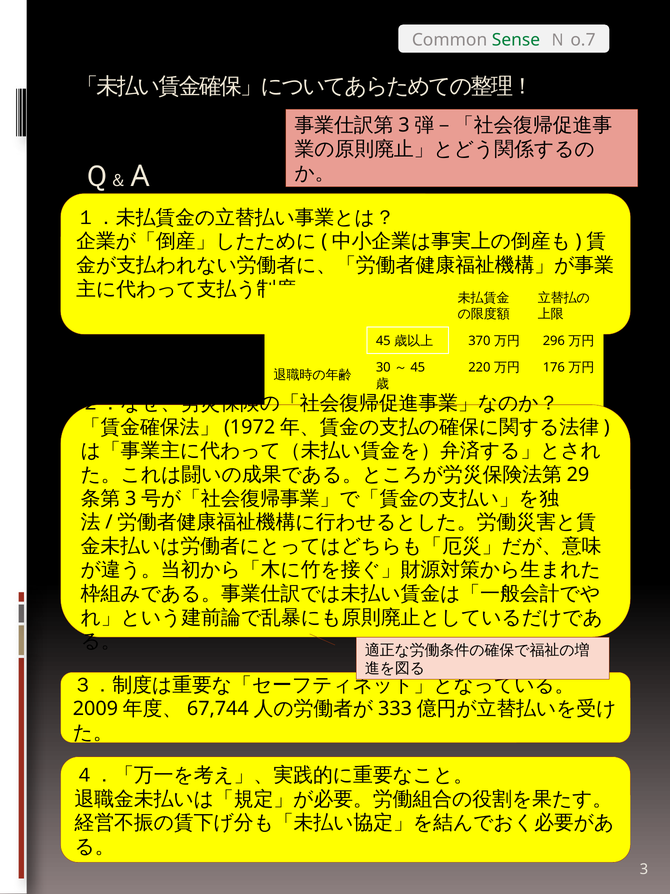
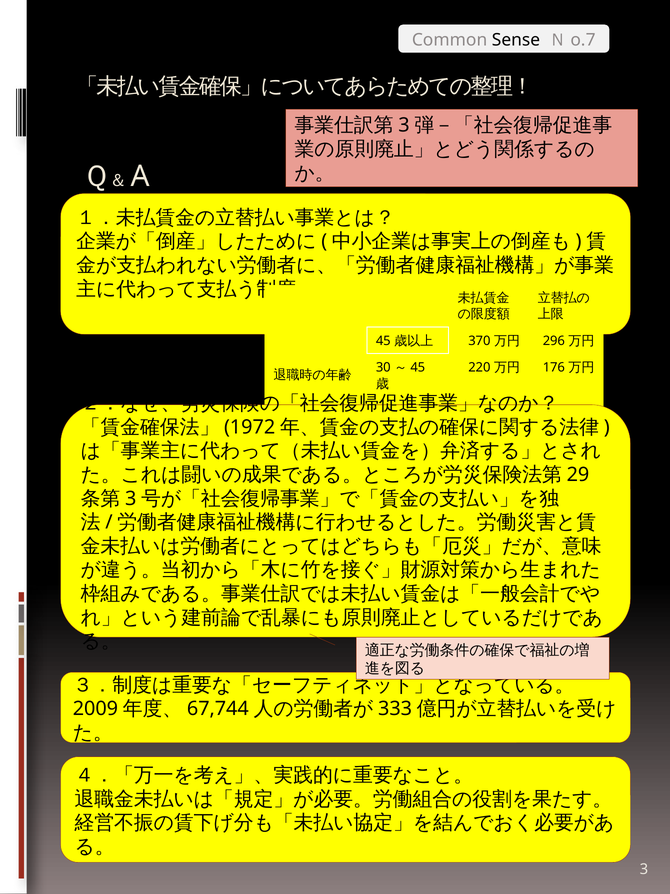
Sense colour: green -> black (516, 40)
